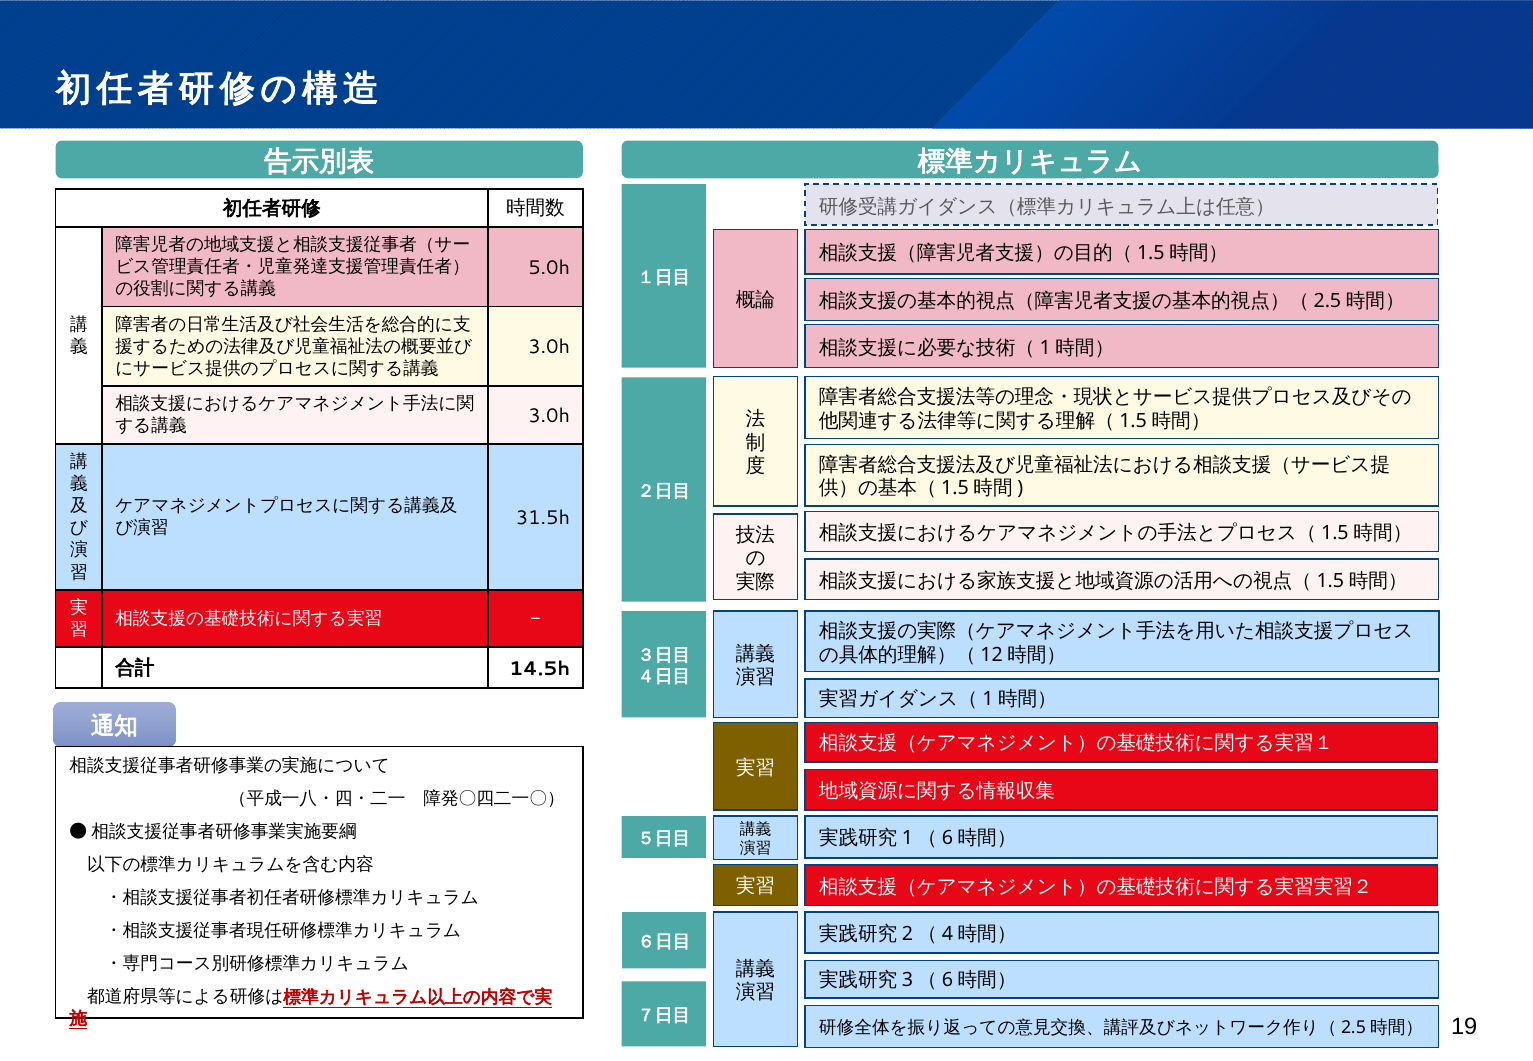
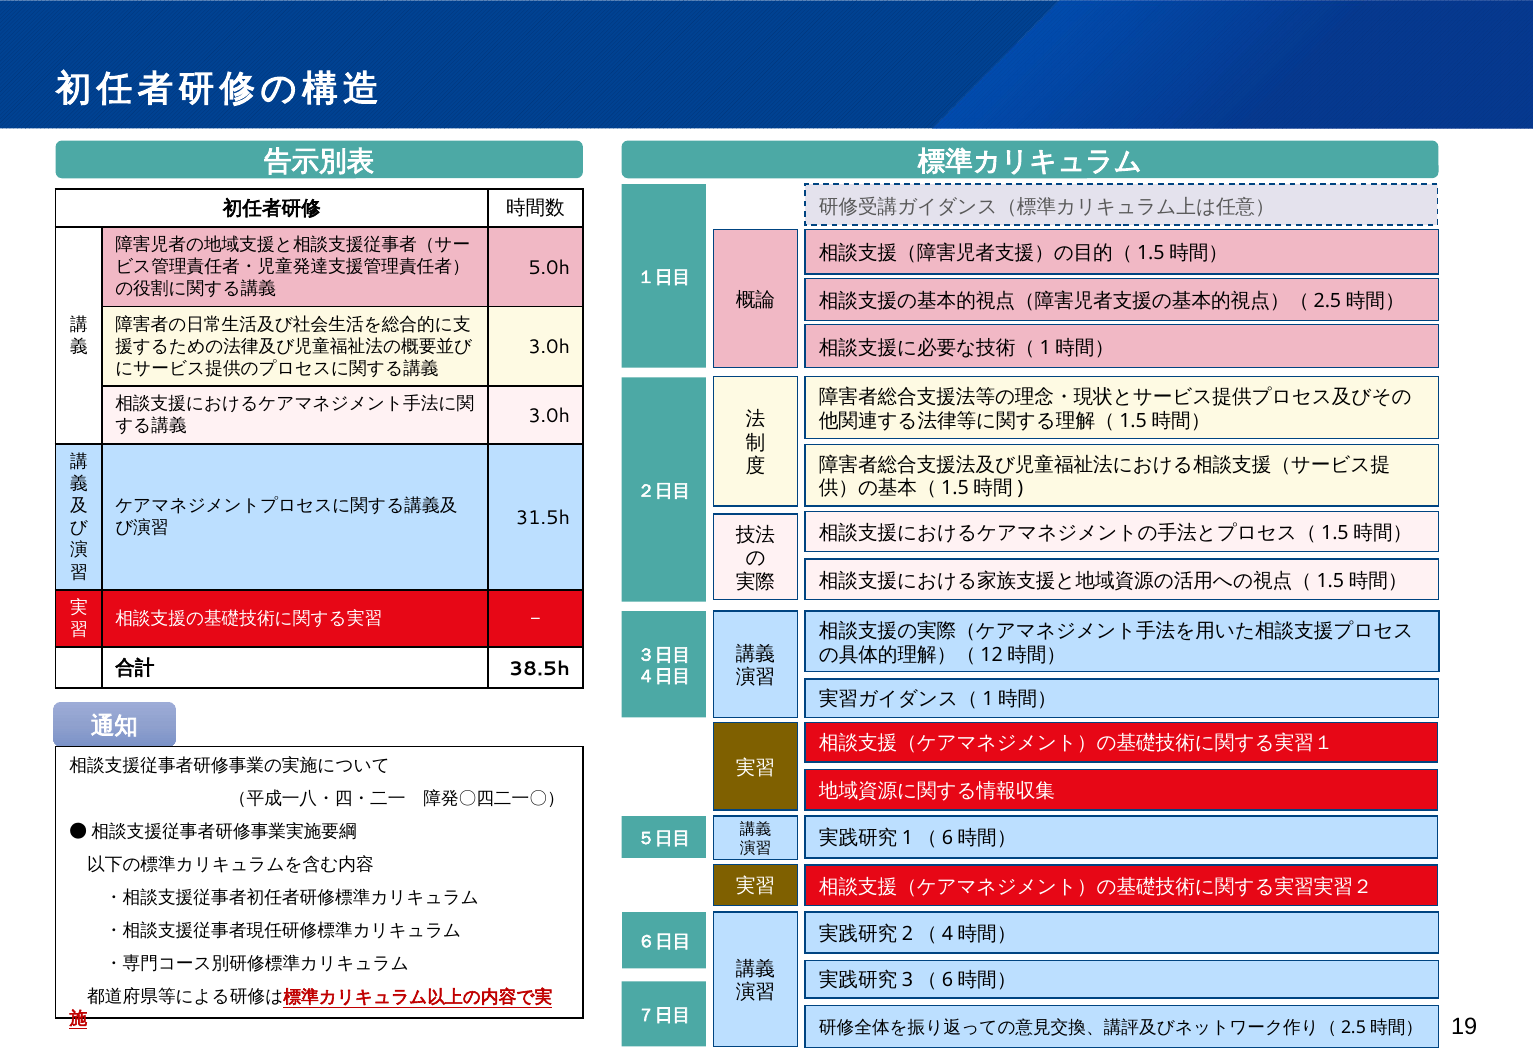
14.5h: 14.5h -> 38.5h (540, 669)
